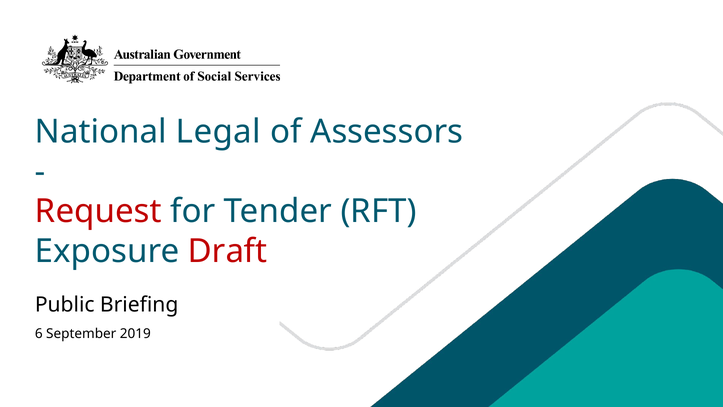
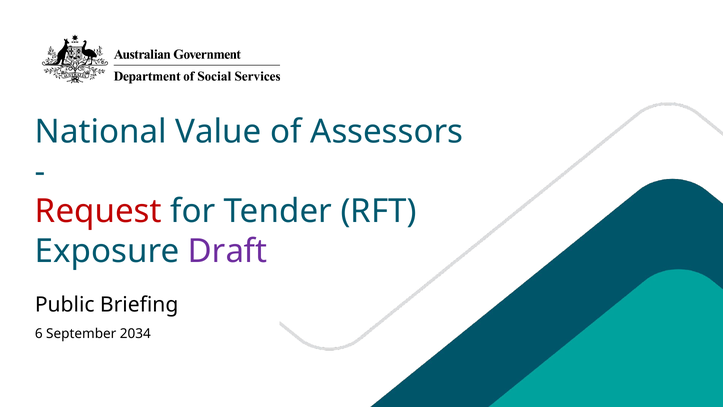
Legal: Legal -> Value (219, 132)
Draft colour: red -> purple (228, 251)
2019: 2019 -> 2034 (135, 334)
